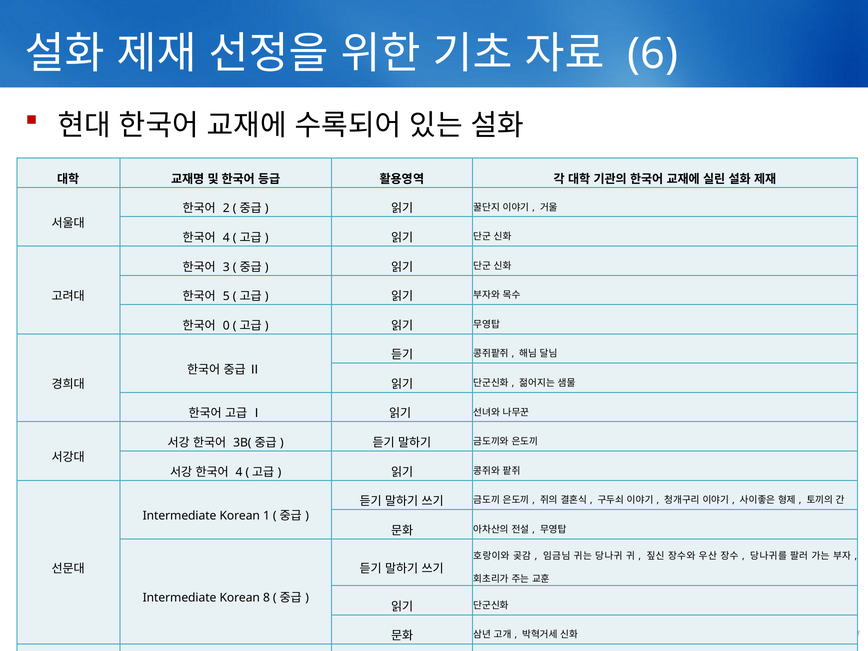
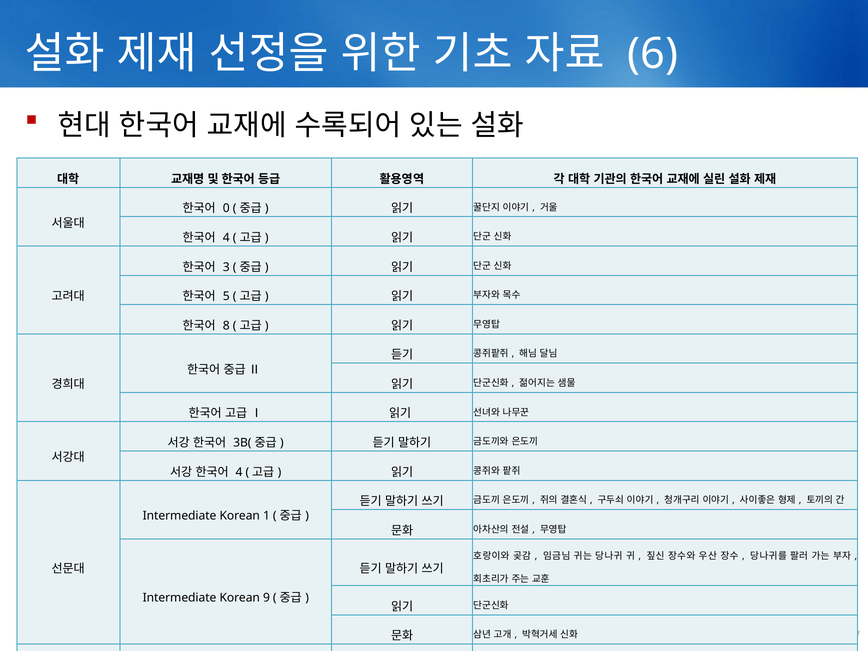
2: 2 -> 0 (226, 208)
0: 0 -> 8 (226, 326)
8: 8 -> 9 (266, 598)
